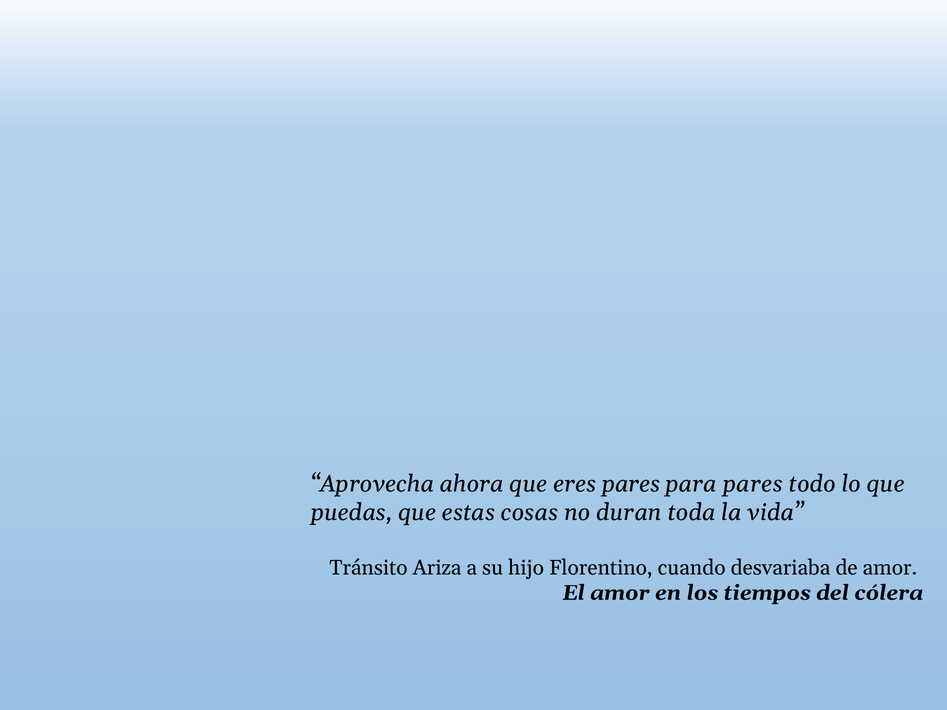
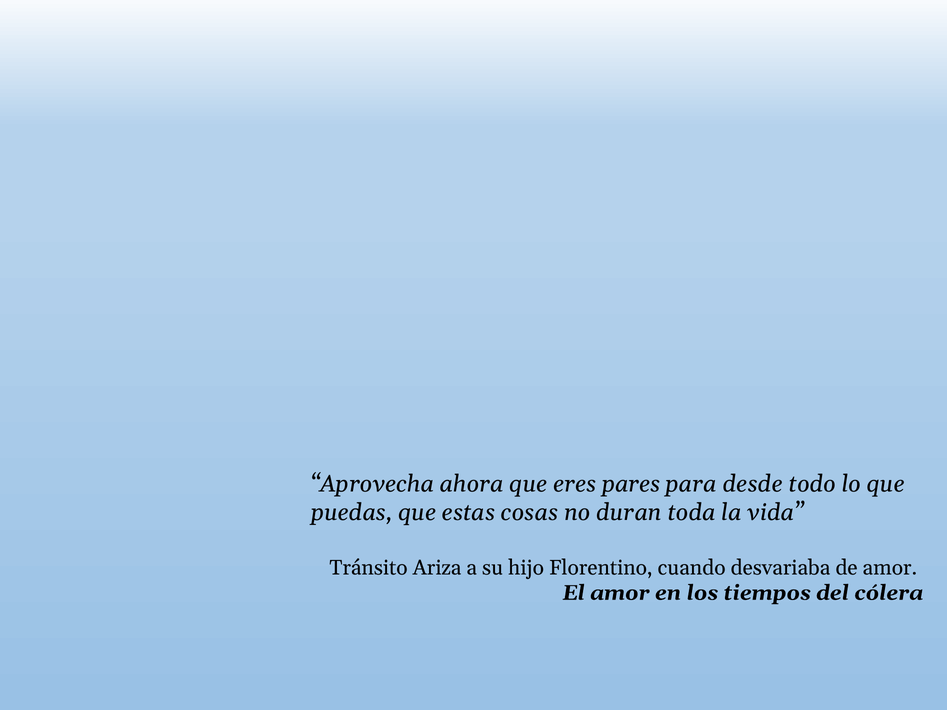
para pares: pares -> desde (753, 484)
